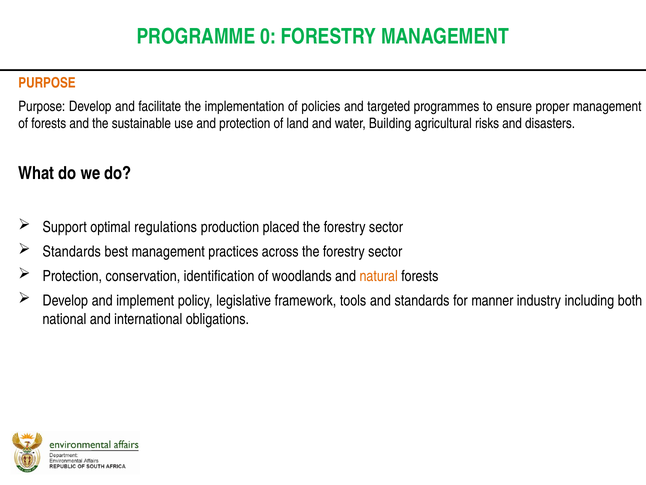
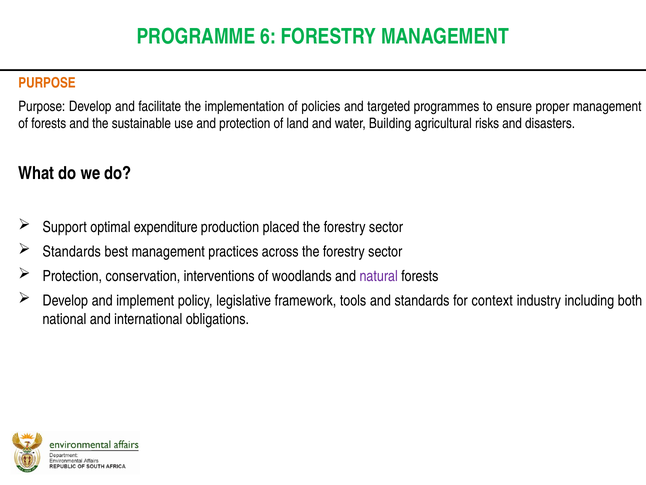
0: 0 -> 6 (268, 37)
regulations: regulations -> expenditure (166, 227)
identification: identification -> interventions (219, 276)
natural colour: orange -> purple (379, 276)
manner: manner -> context (492, 301)
